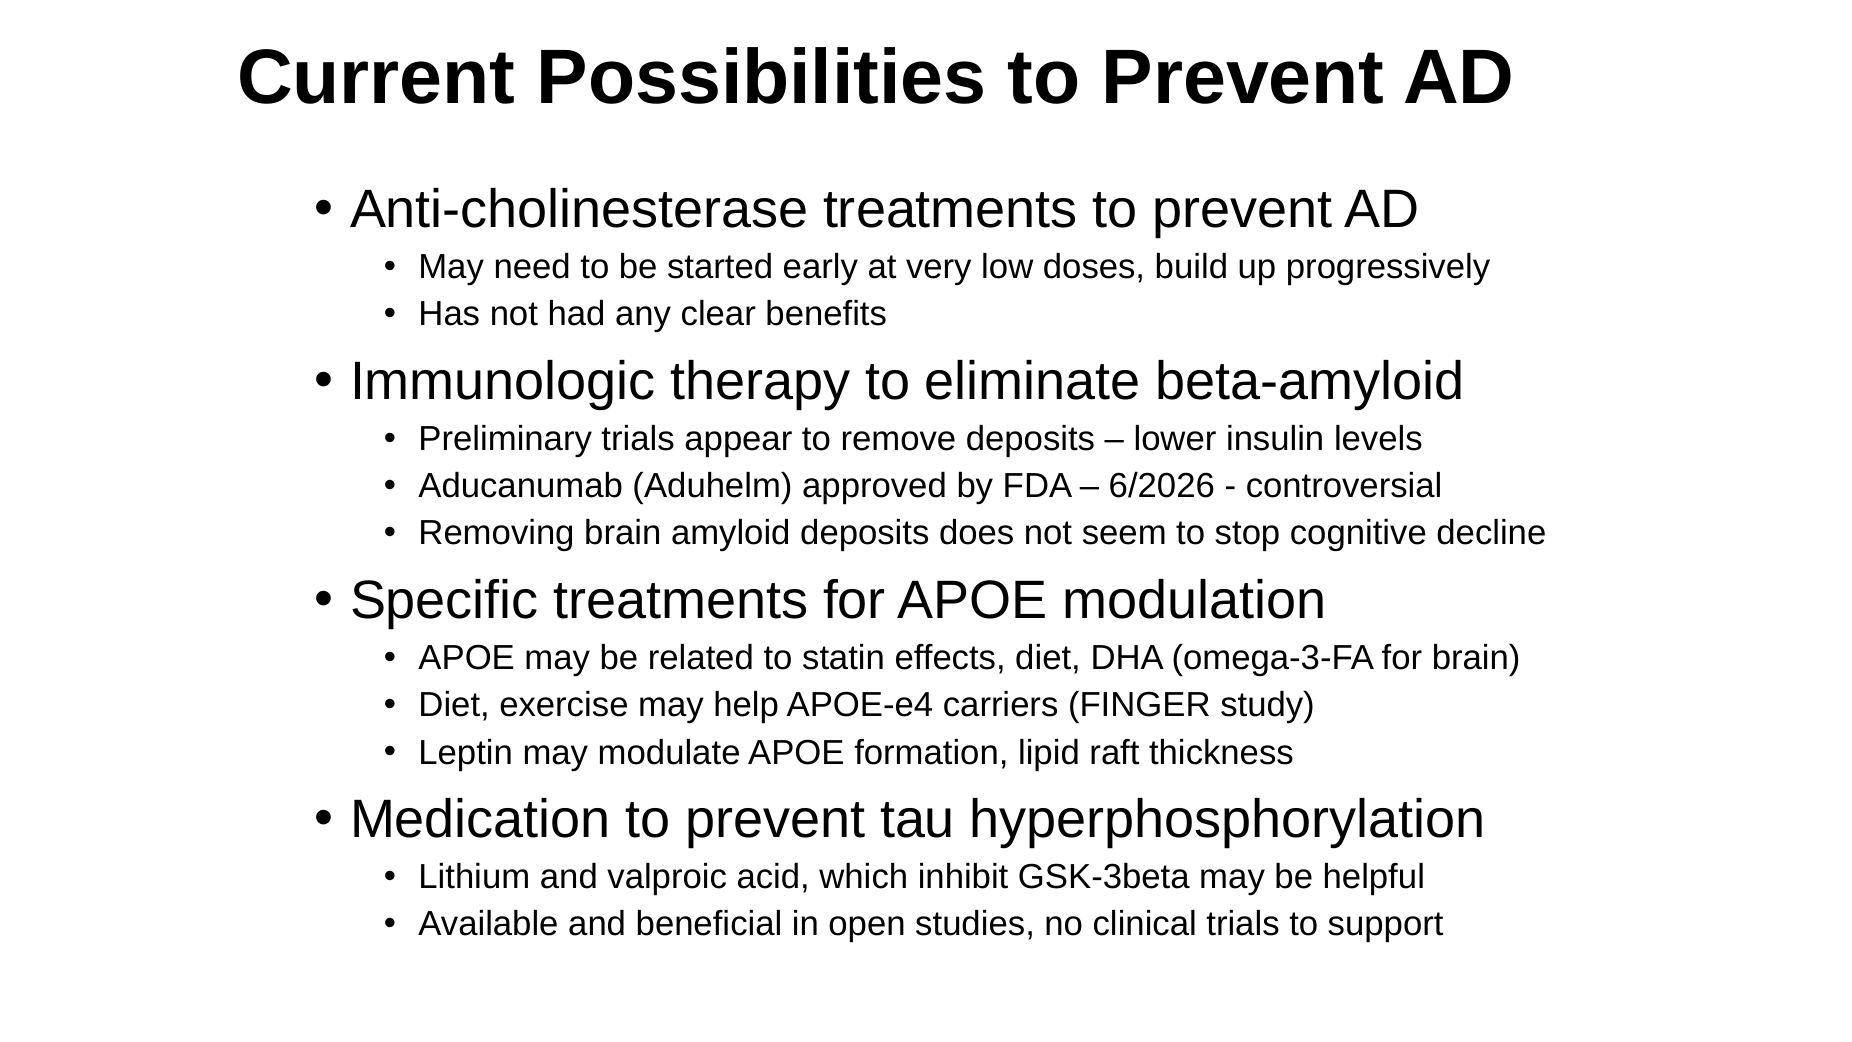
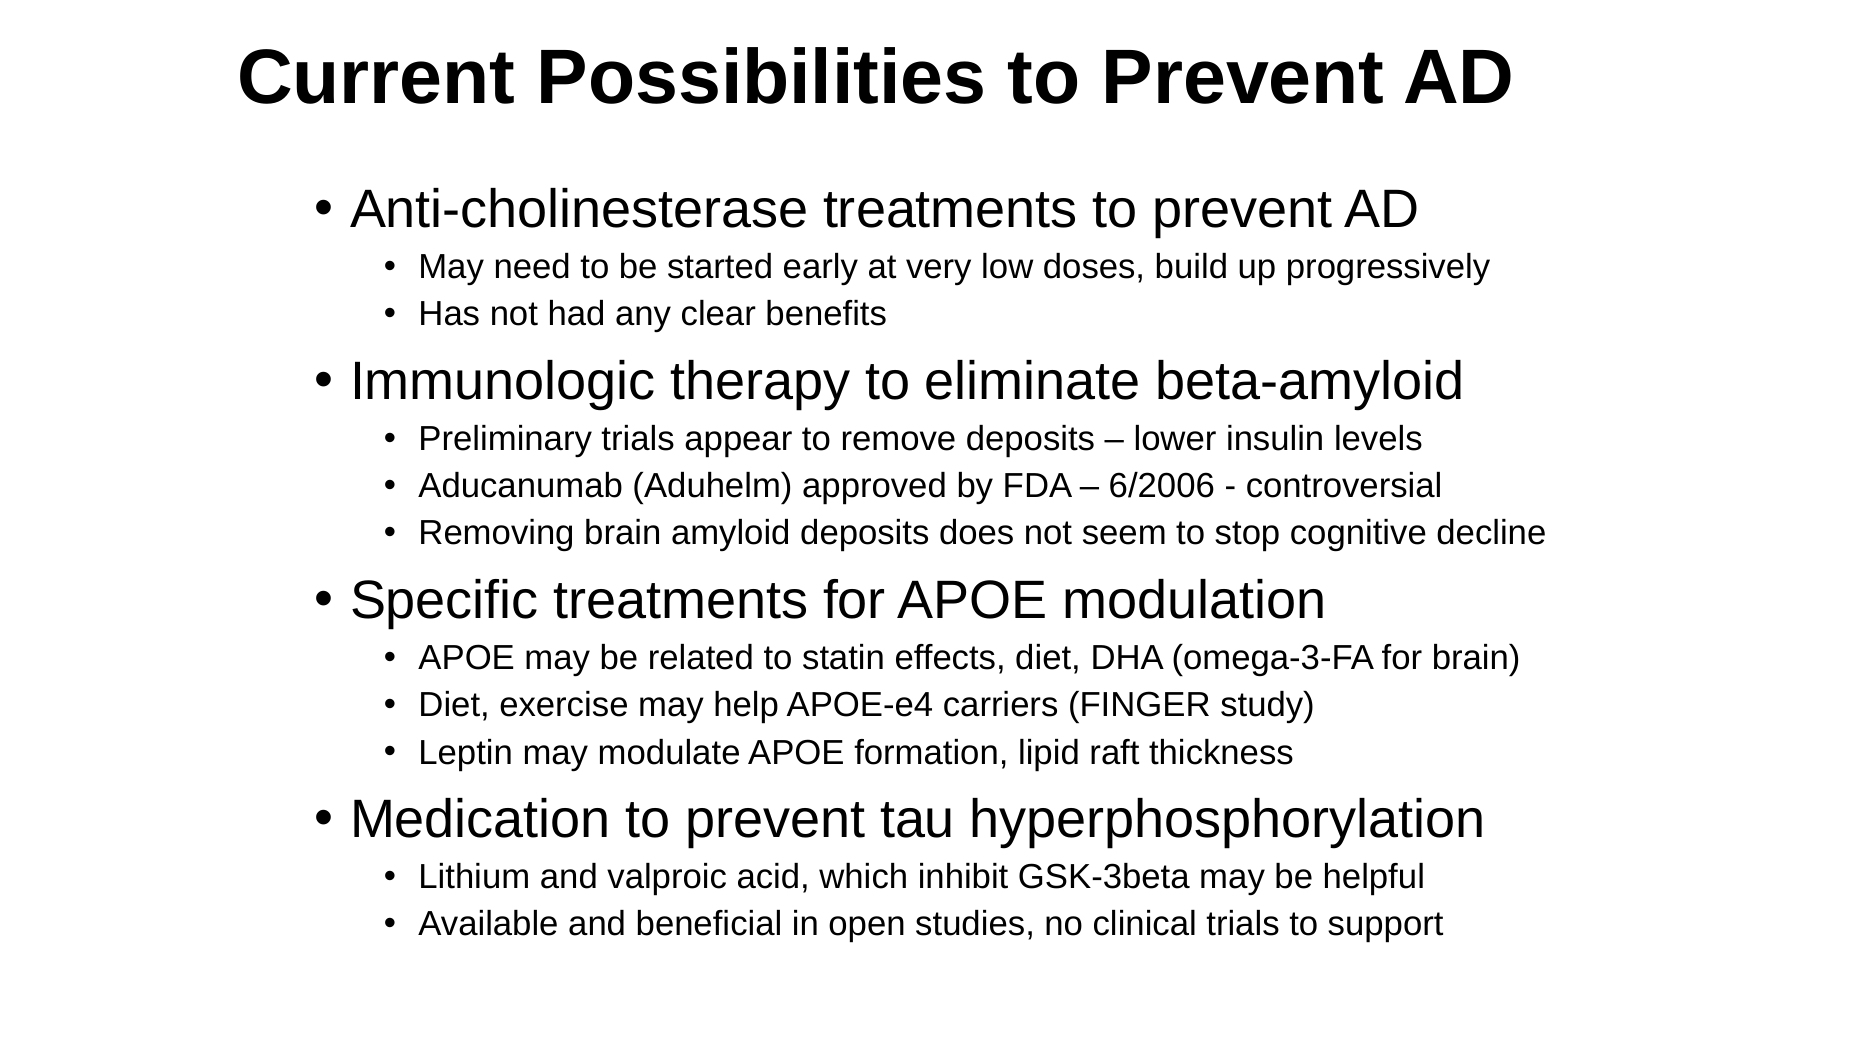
6/2026: 6/2026 -> 6/2006 (1162, 486)
